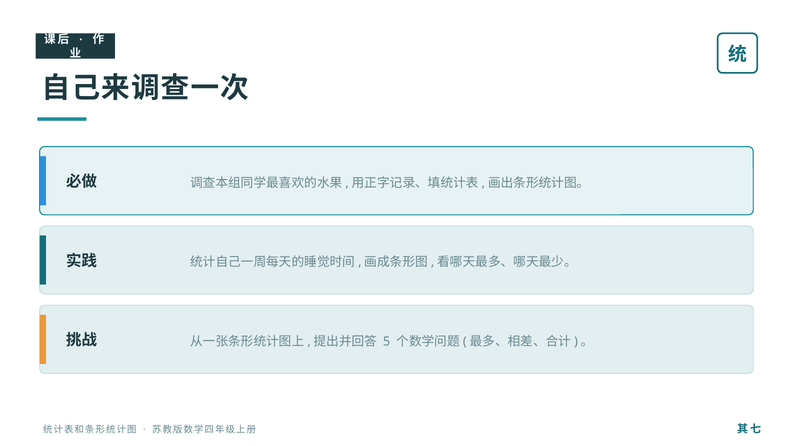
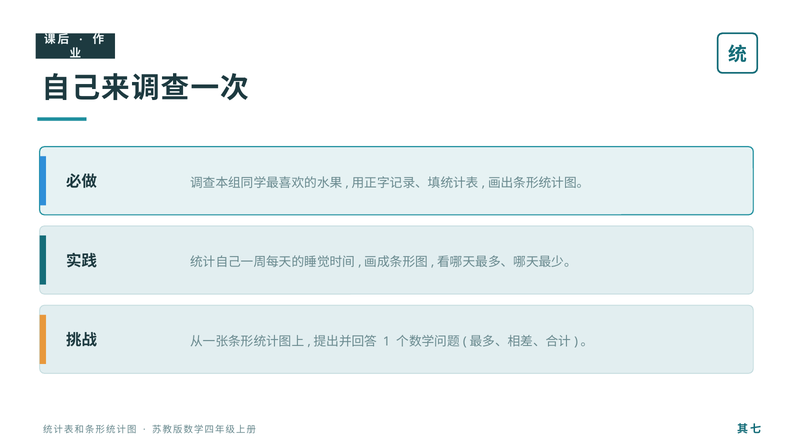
5: 5 -> 1 (387, 341)
